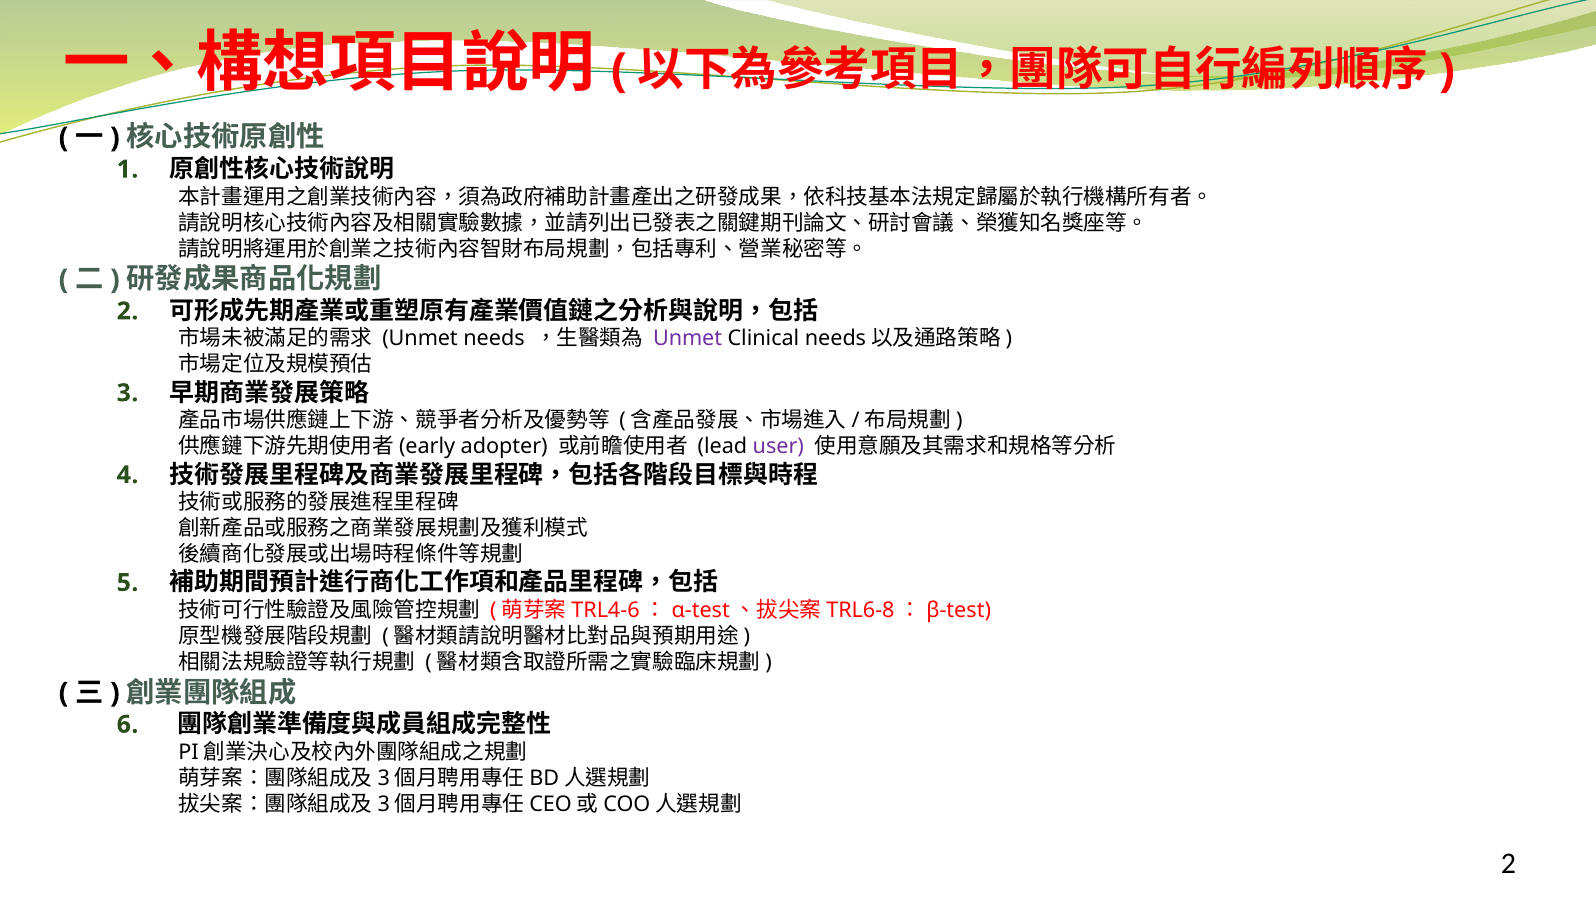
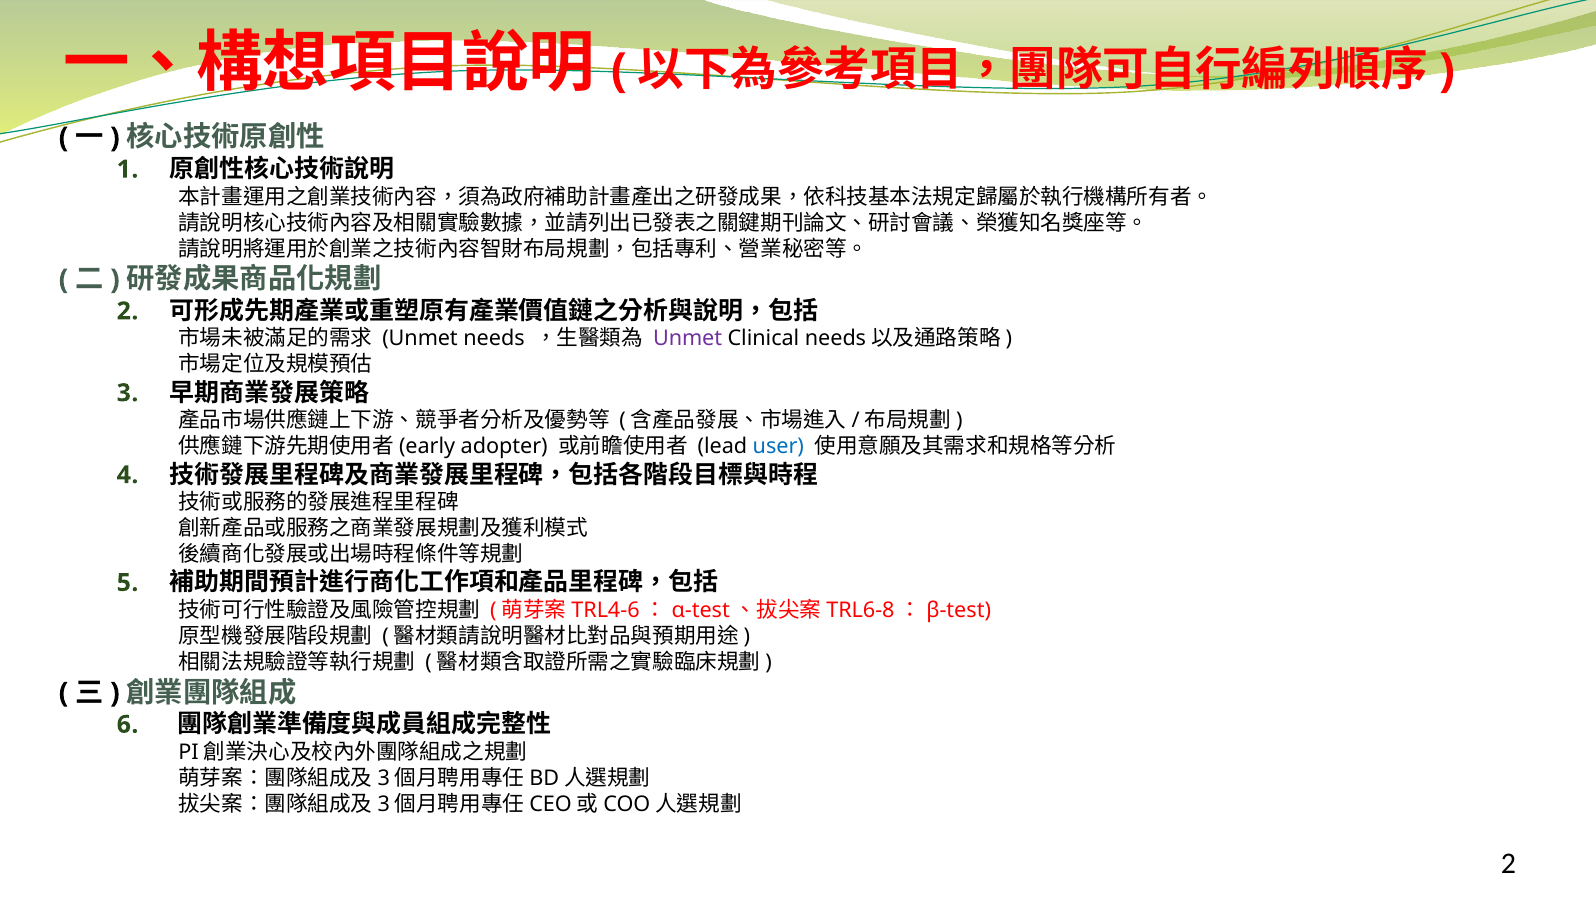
user colour: purple -> blue (778, 447)
